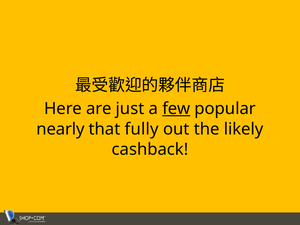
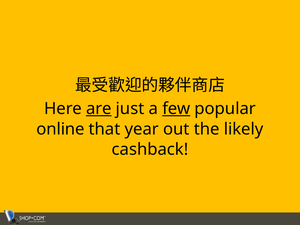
are underline: none -> present (99, 109)
nearly: nearly -> online (60, 129)
fully: fully -> year (142, 129)
